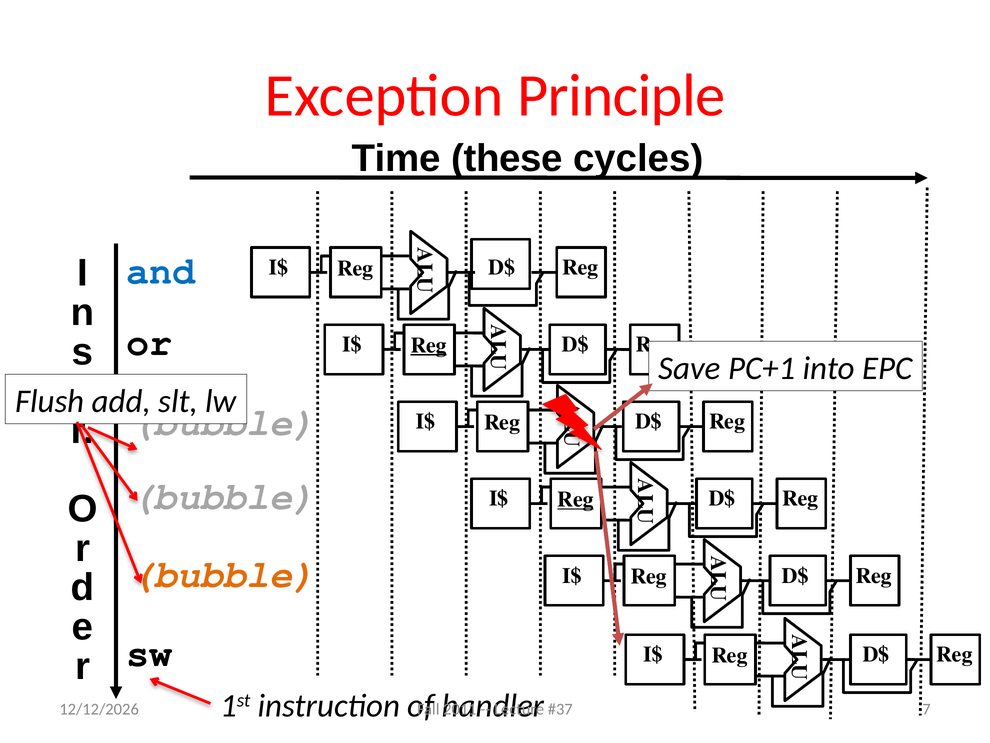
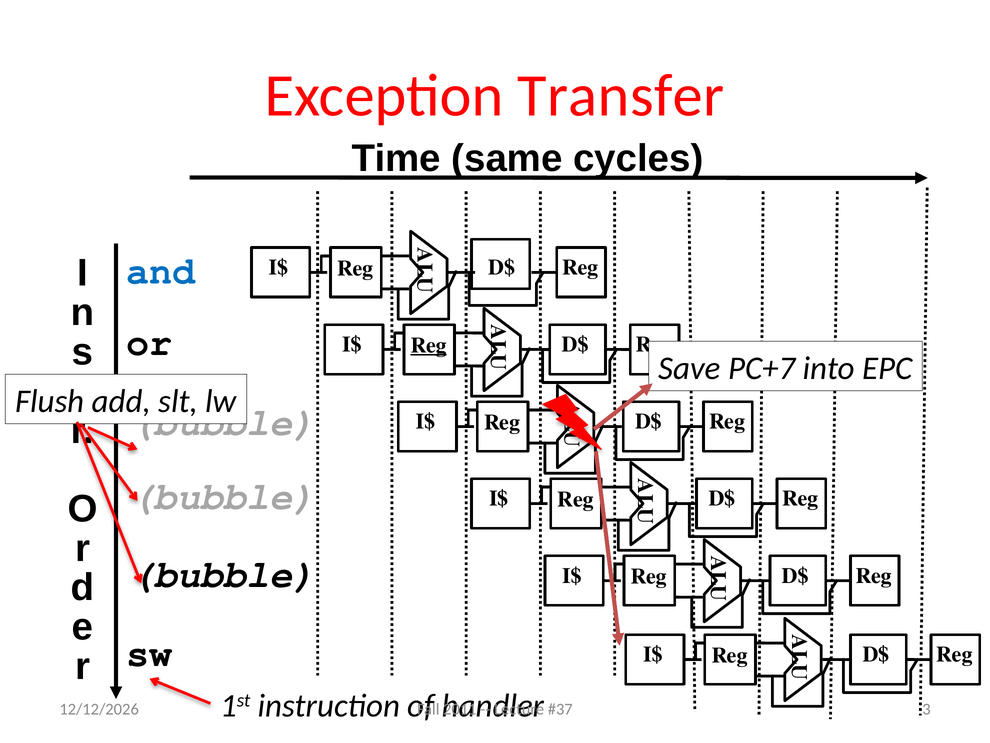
Principle: Principle -> Transfer (621, 96)
these: these -> same (507, 158)
PC+1: PC+1 -> PC+7 (762, 368)
Reg underline: present -> none (576, 499)
bubble colour: orange -> black (223, 574)
7: 7 -> 3 (927, 709)
